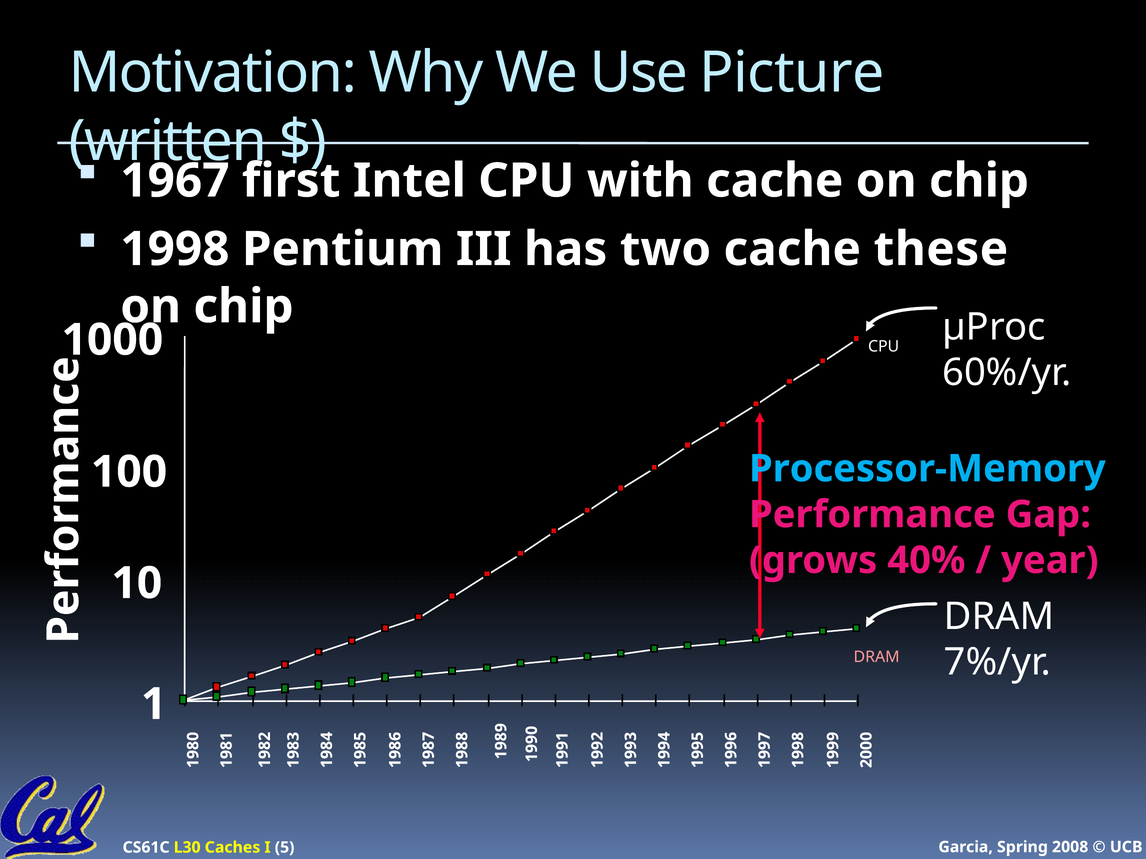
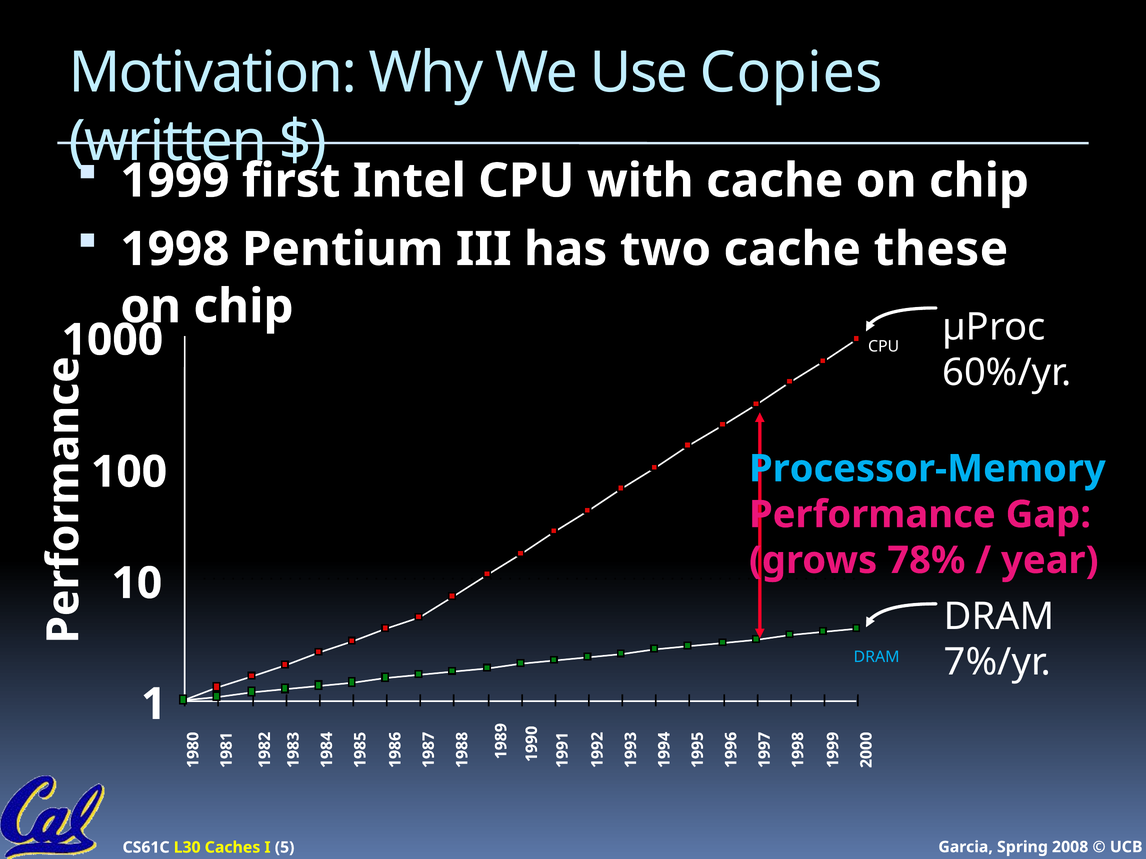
Picture: Picture -> Copies (791, 73)
1967: 1967 -> 1999 (175, 181)
40%: 40% -> 78% (926, 561)
DRAM colour: pink -> light blue (877, 657)
